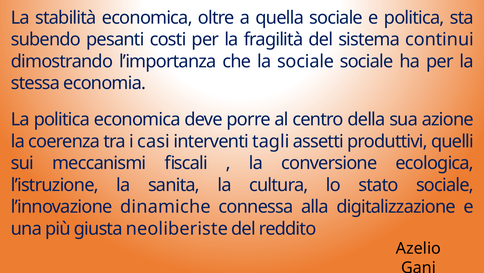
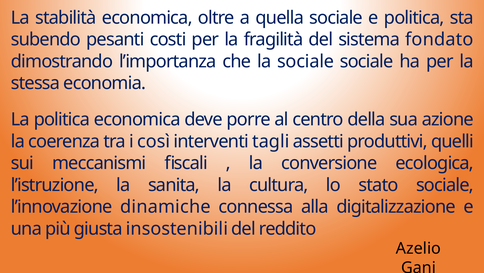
continui: continui -> fondato (439, 39)
casi: casi -> così (154, 141)
neoliberiste: neoliberiste -> insostenibili (177, 228)
